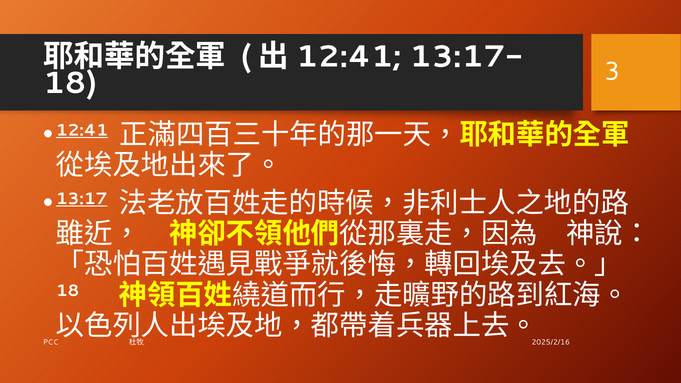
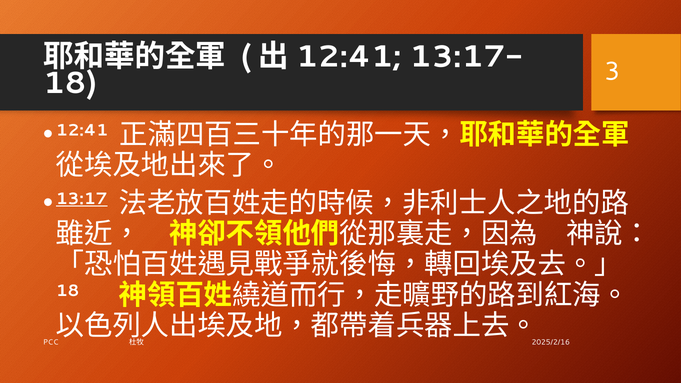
12:41 underline: present -> none (82, 130)
